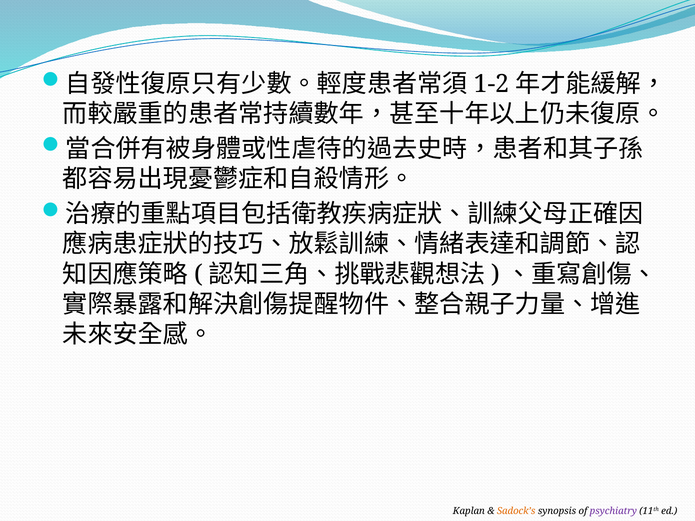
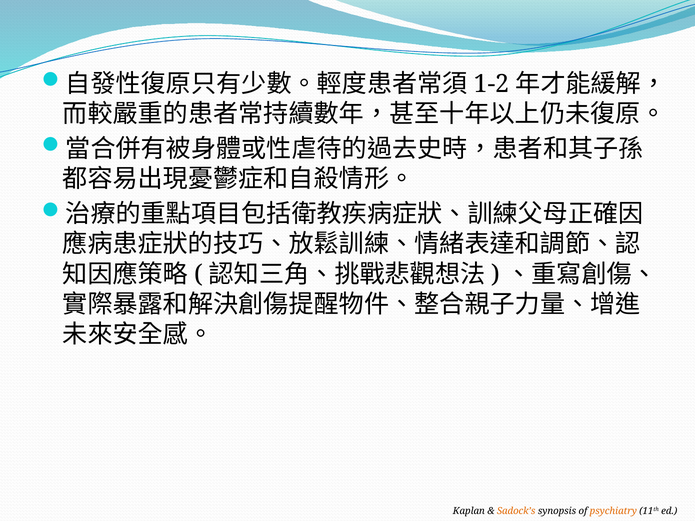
psychiatry colour: purple -> orange (613, 511)
